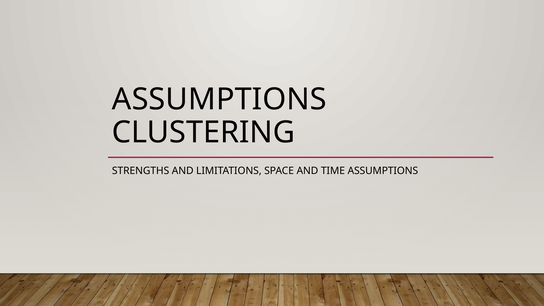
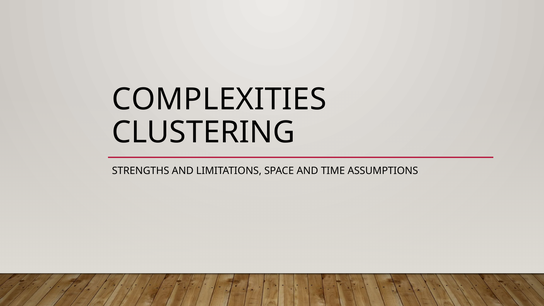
ASSUMPTIONS: ASSUMPTIONS -> COMPLEXITIES (219, 99)
